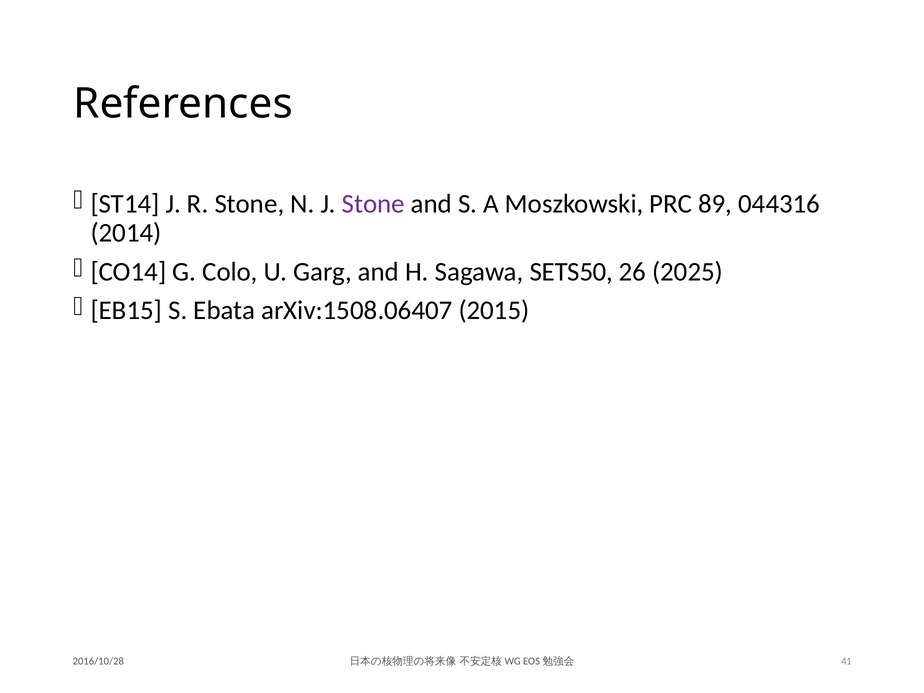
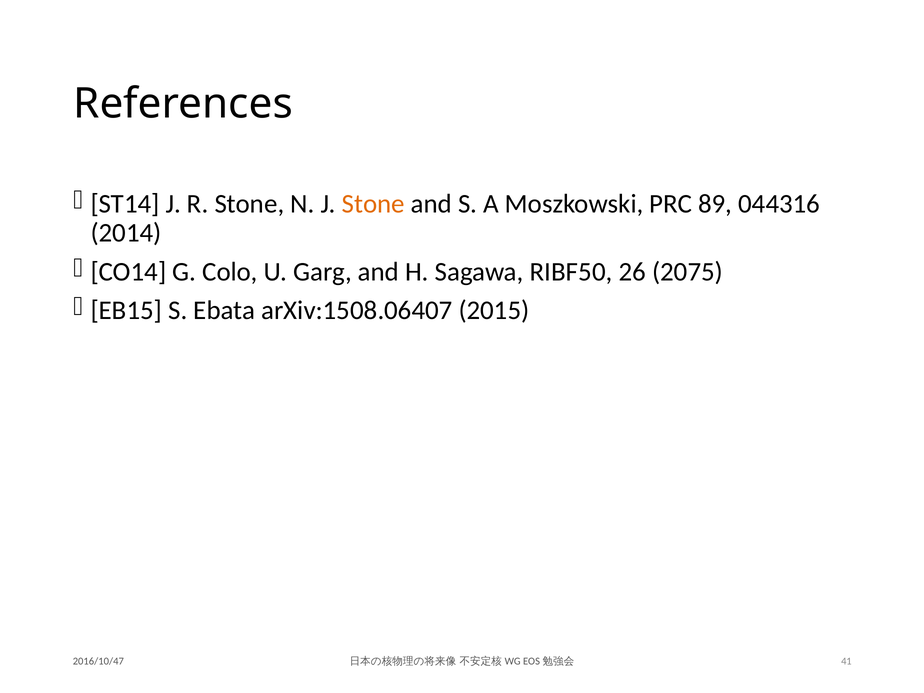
Stone colour: purple -> orange (373, 204)
SETS50: SETS50 -> RIBF50 (571, 272)
2025: 2025 -> 2075 (688, 272)
2016/10/28: 2016/10/28 -> 2016/10/47 (98, 662)
